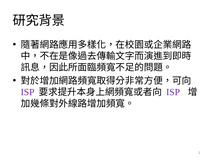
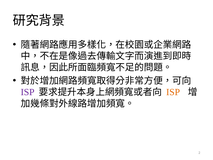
ISP colour: purple -> orange (173, 92)
